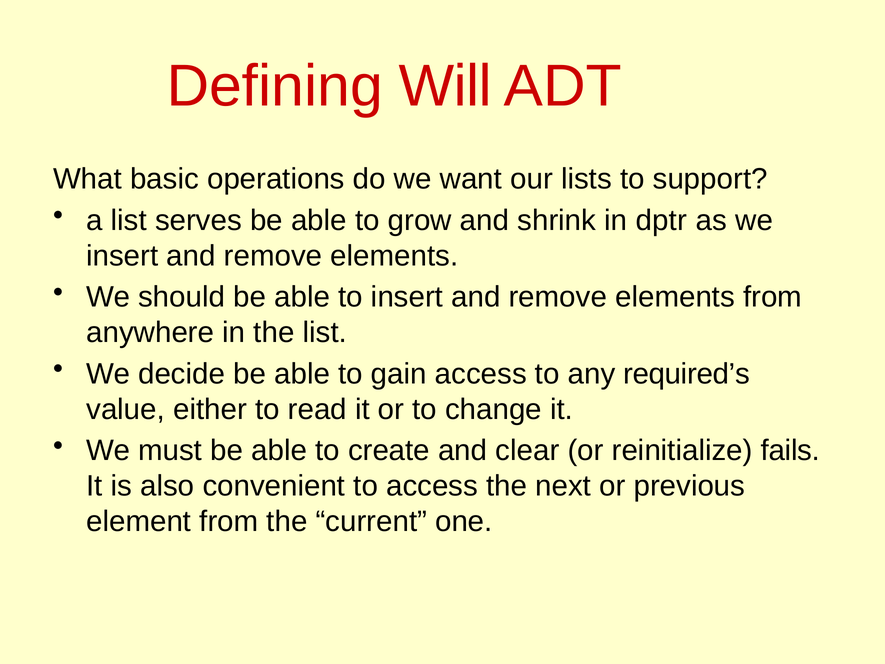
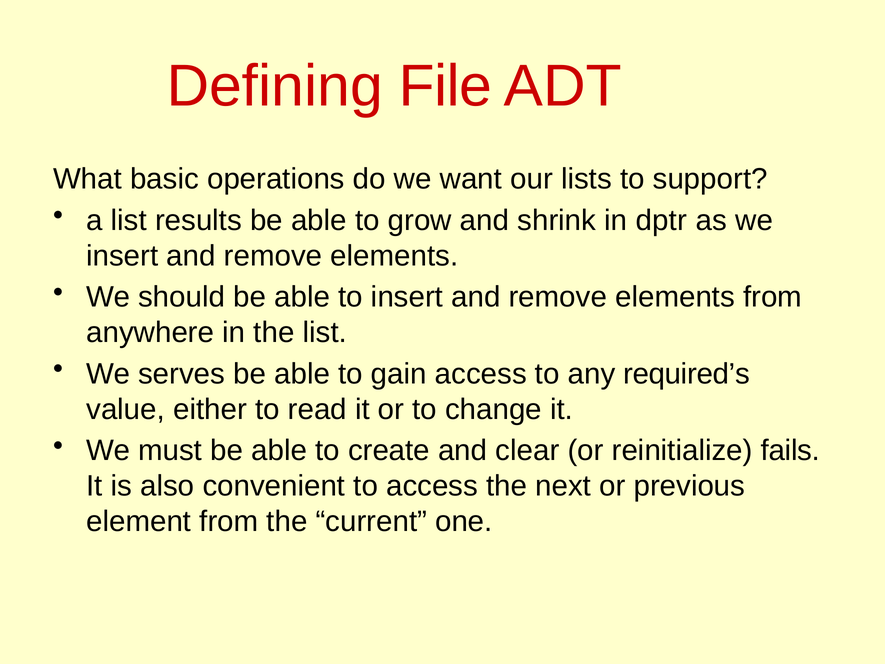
Will: Will -> File (445, 86)
serves: serves -> results (198, 220)
decide: decide -> serves (182, 374)
